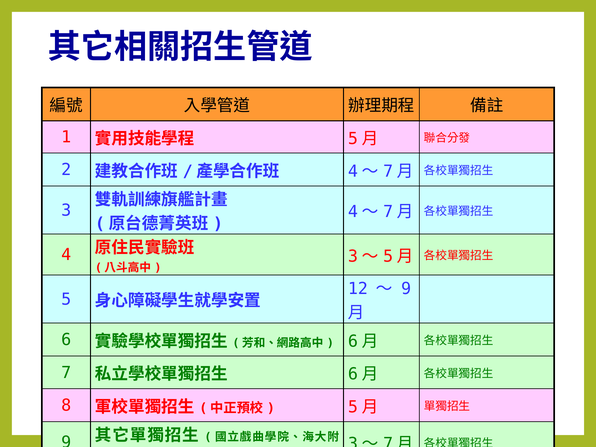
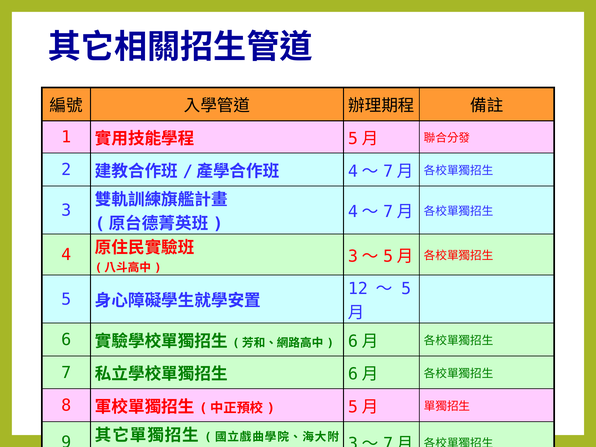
9: 9 -> 5 (406, 289)
